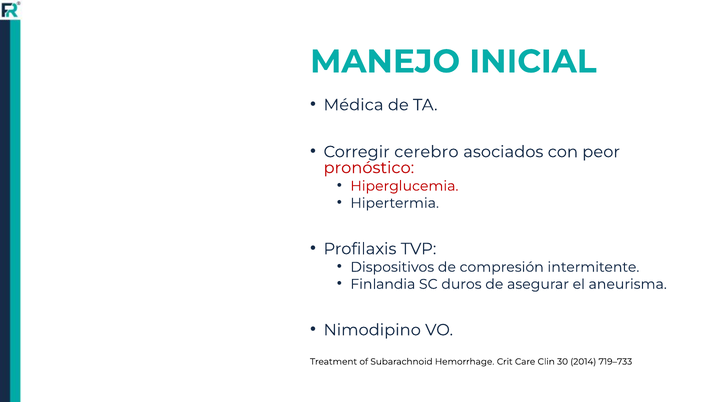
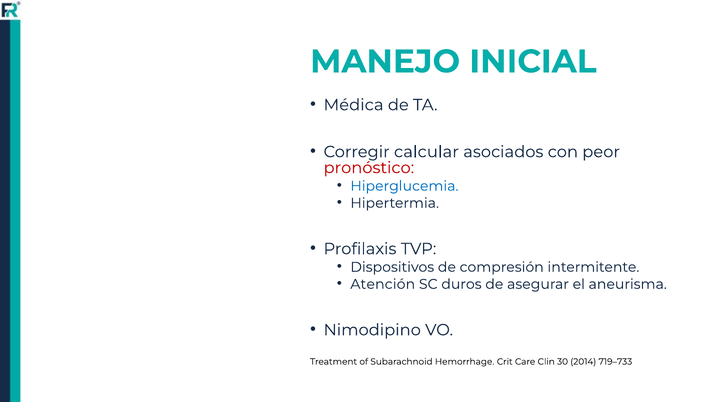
cerebro: cerebro -> calcular (426, 152)
Hiperglucemia colour: red -> blue (404, 186)
Finlandia: Finlandia -> Atención (383, 284)
